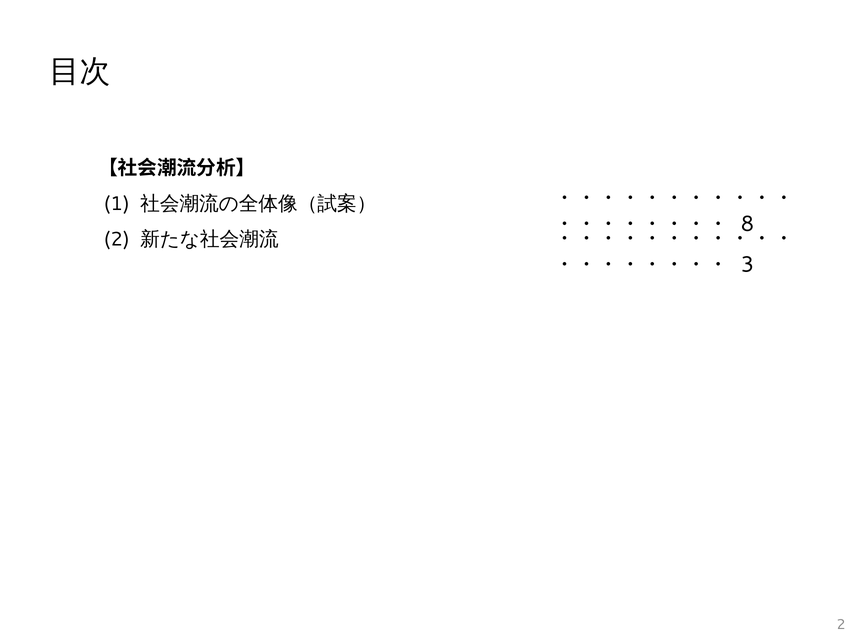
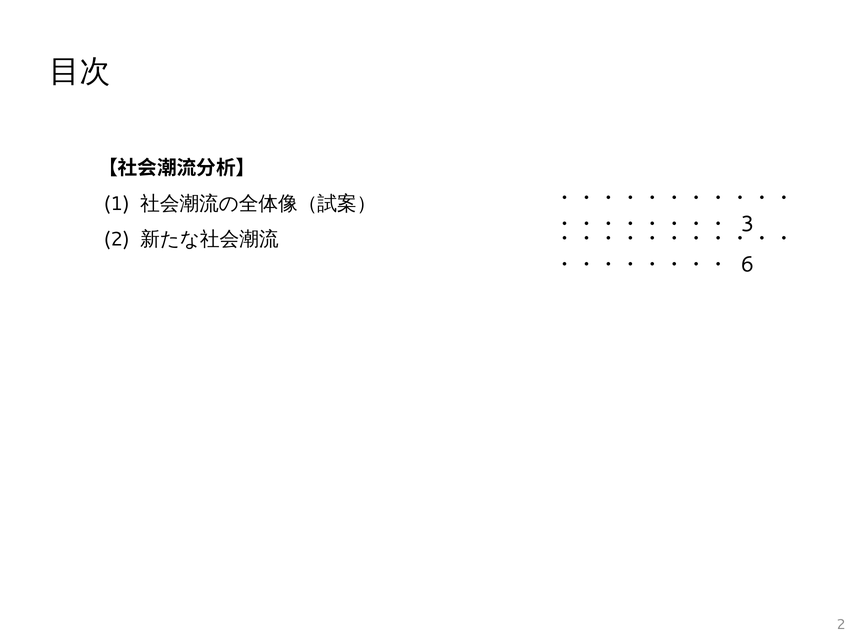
8: 8 -> 3 (747, 224)
3: 3 -> 6 (747, 264)
